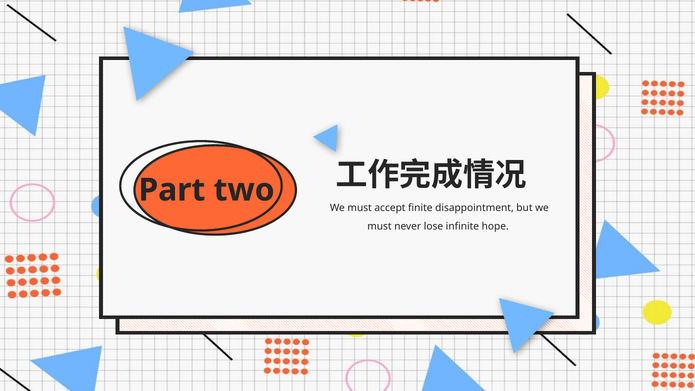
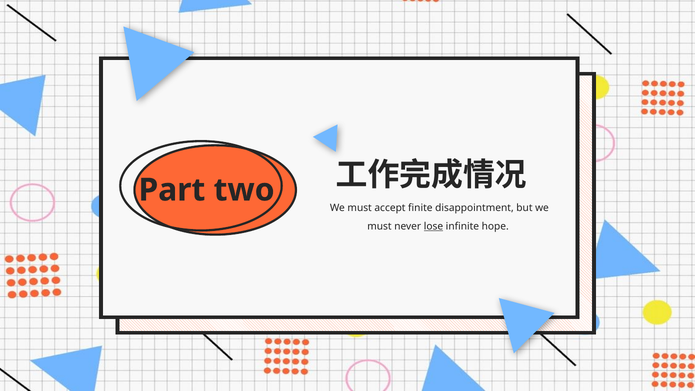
lose underline: none -> present (433, 226)
